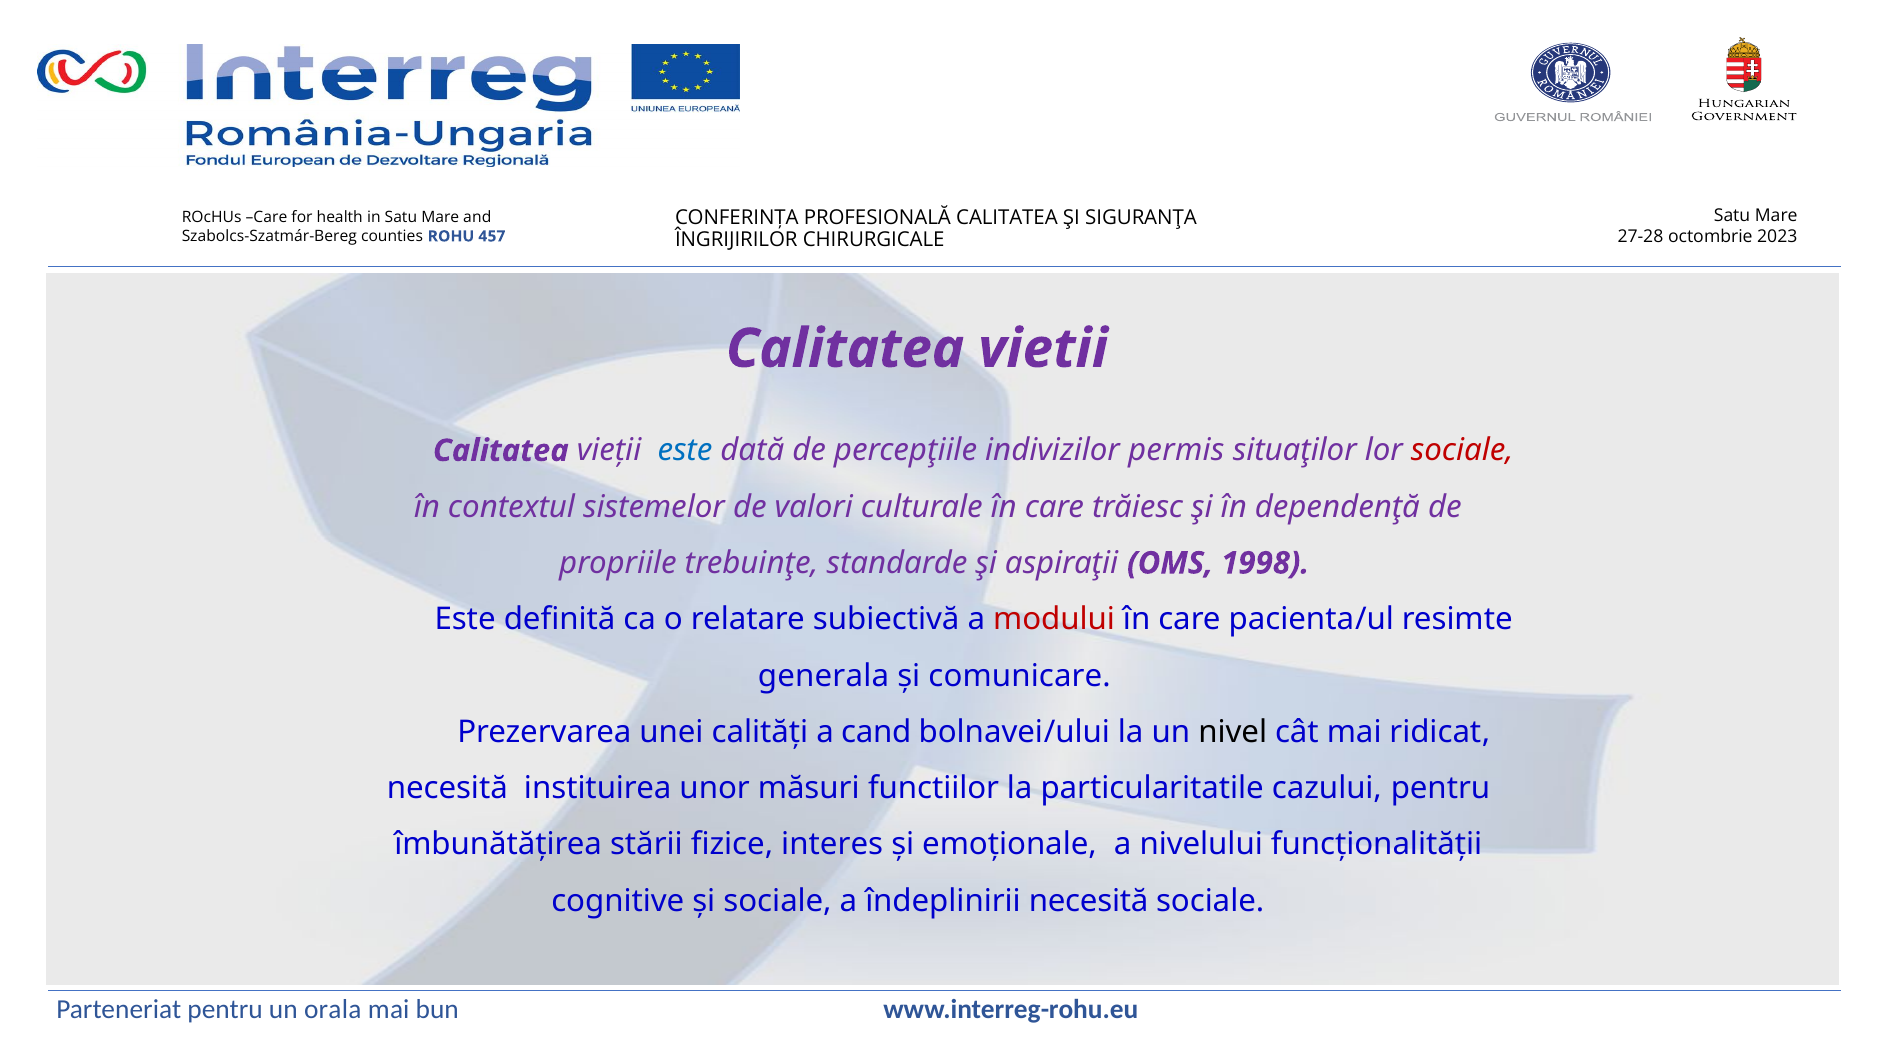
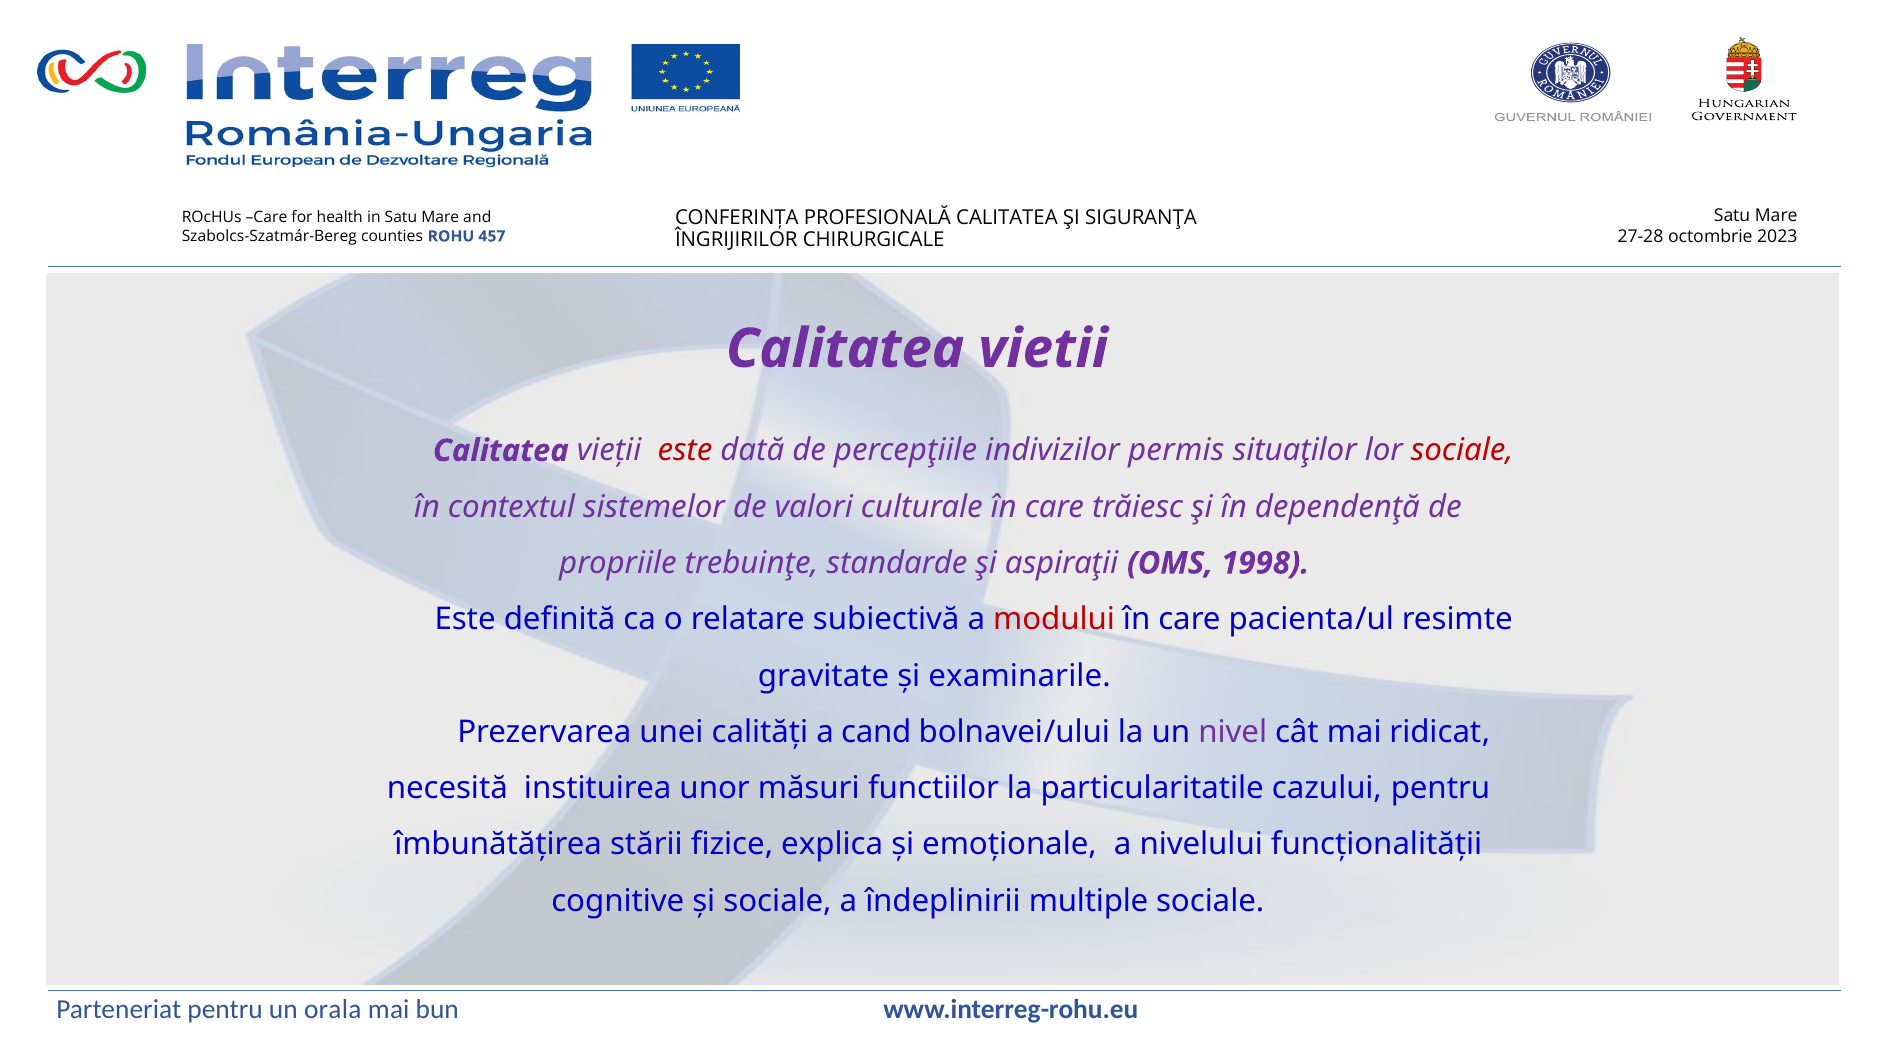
este colour: blue -> red (685, 451)
generala: generala -> gravitate (824, 676)
comunicare: comunicare -> examinarile (1020, 676)
nivel colour: black -> purple (1233, 732)
interes: interes -> explica (832, 844)
îndeplinirii necesită: necesită -> multiple (1089, 901)
